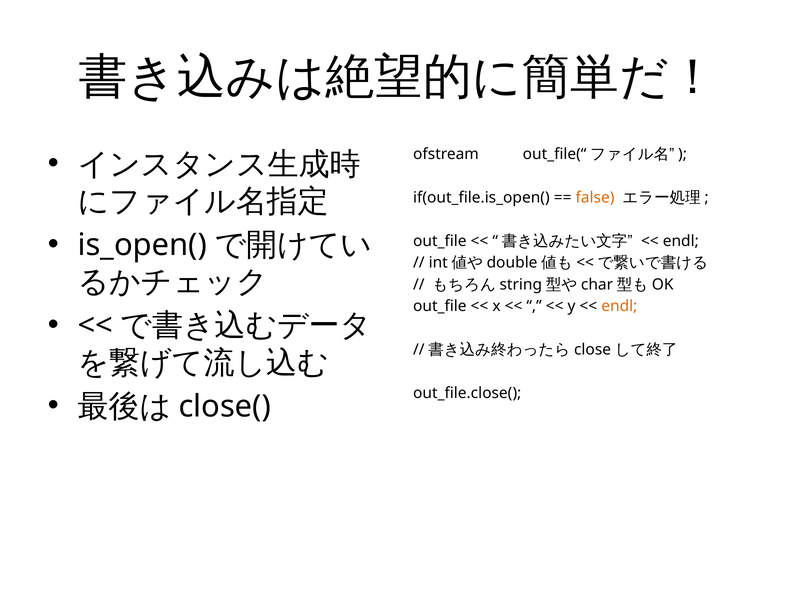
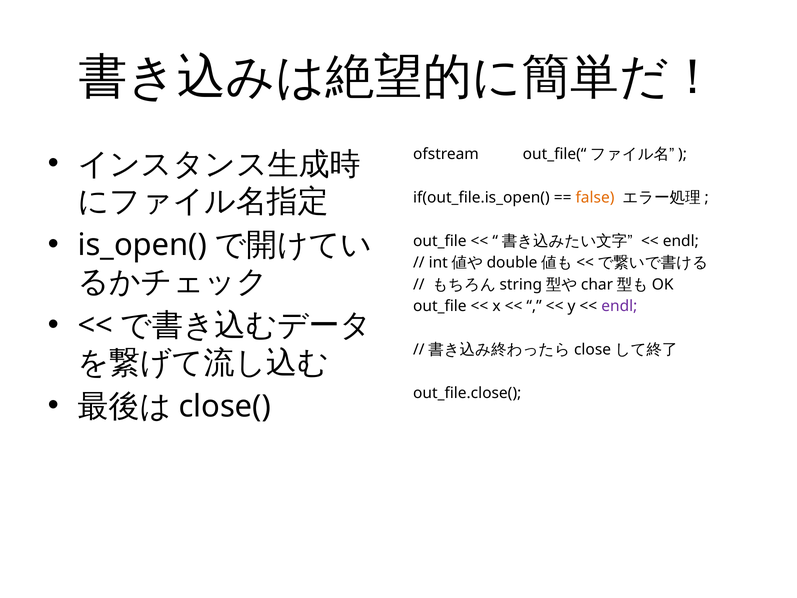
endl colour: orange -> purple (619, 306)
